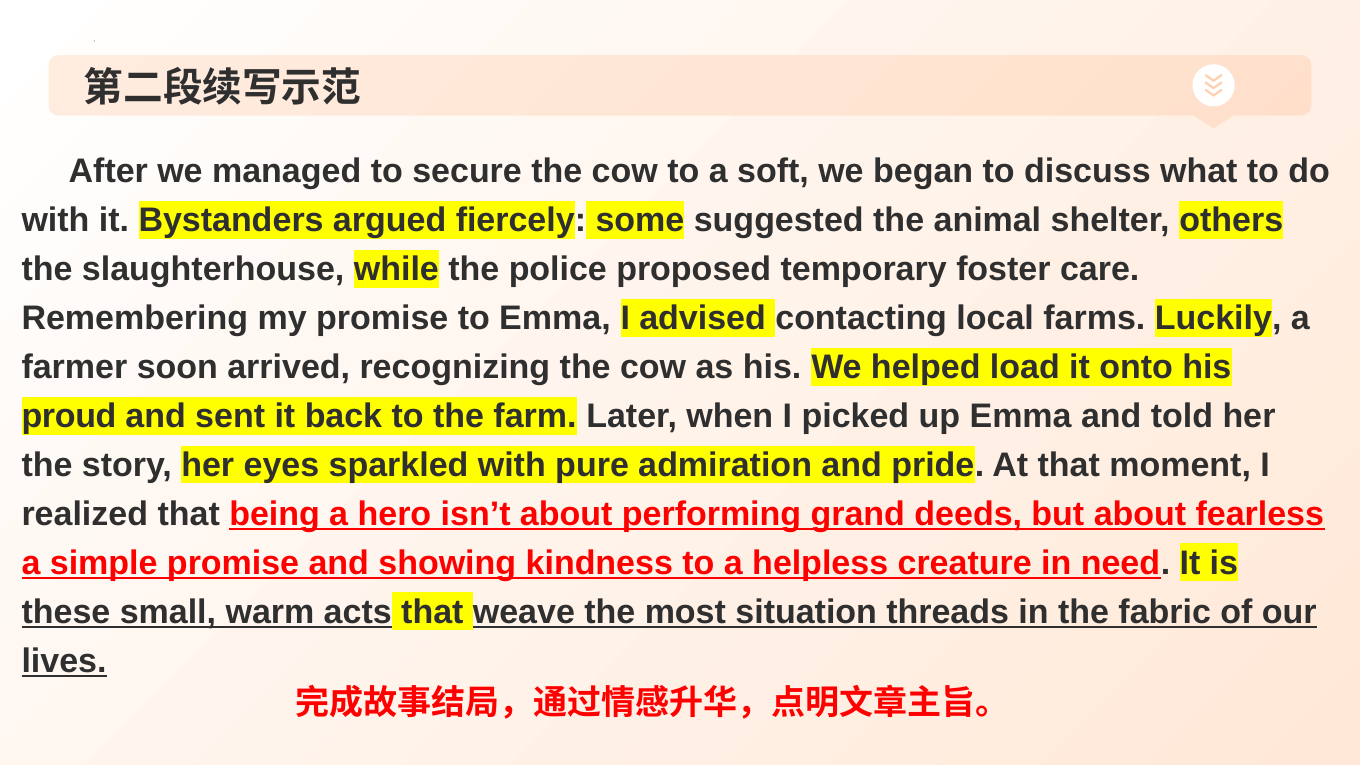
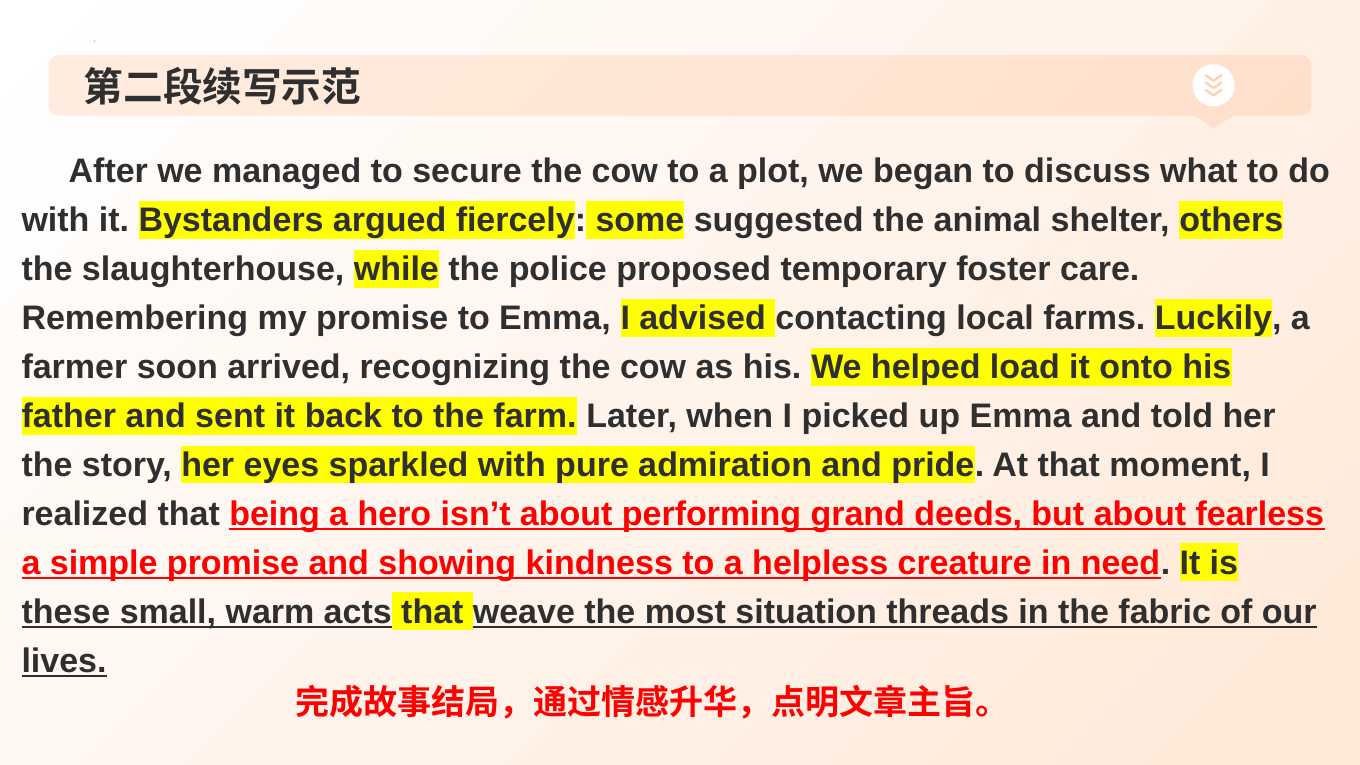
soft: soft -> plot (773, 171)
proud: proud -> father (69, 416)
